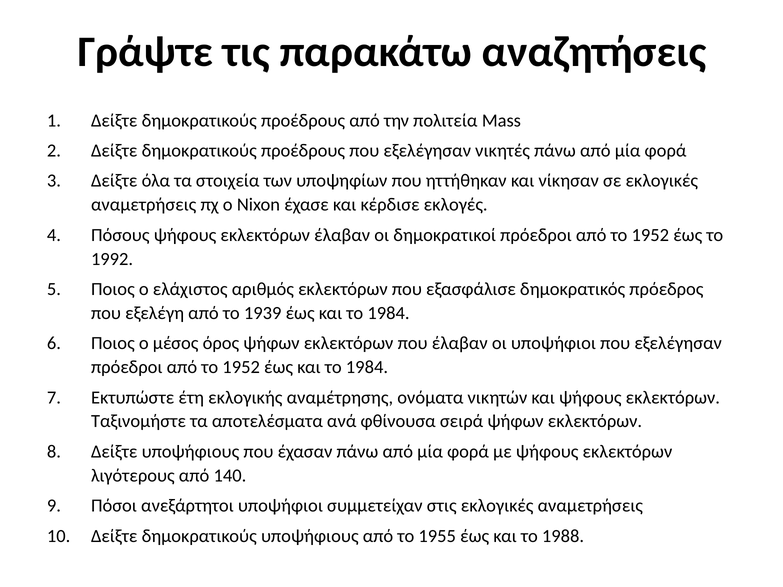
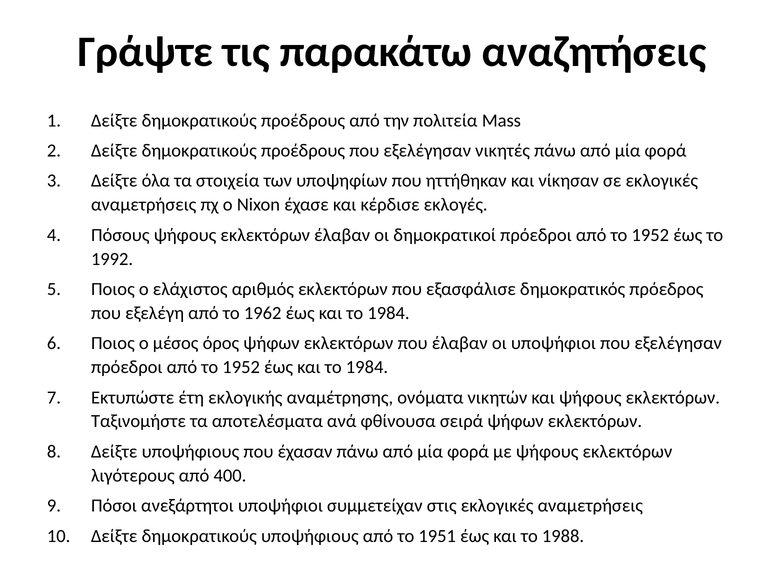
1939: 1939 -> 1962 (263, 313)
140: 140 -> 400 (230, 476)
1955: 1955 -> 1951 (437, 536)
